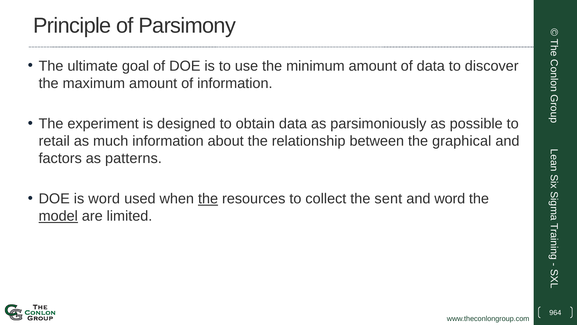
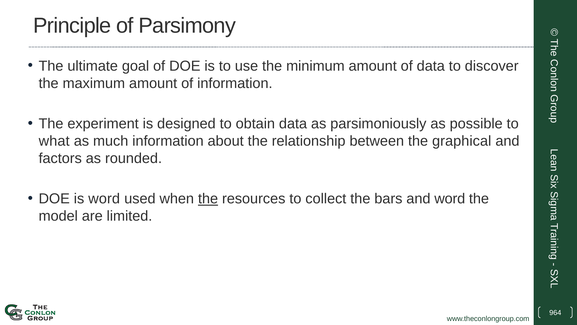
retail: retail -> what (54, 141)
patterns: patterns -> rounded (134, 158)
sent: sent -> bars (388, 199)
model underline: present -> none (58, 216)
